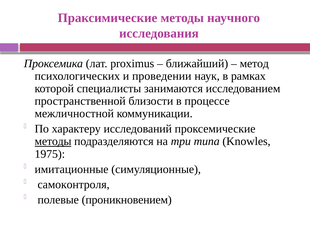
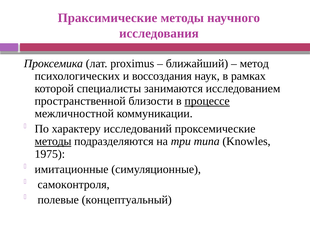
проведении: проведении -> воссоздания (162, 76)
процессе underline: none -> present (207, 101)
проникновением: проникновением -> концептуальный (127, 200)
